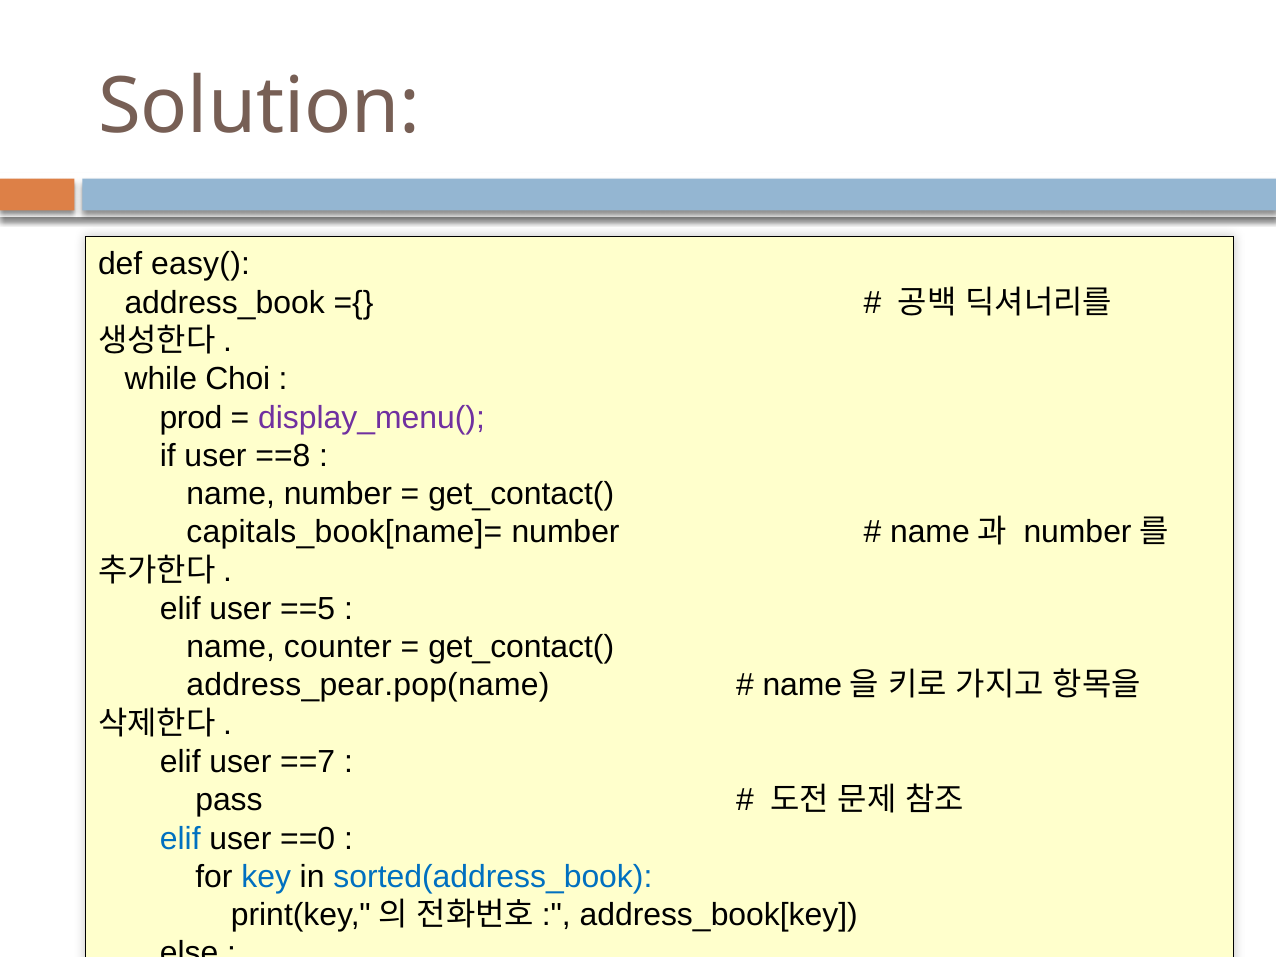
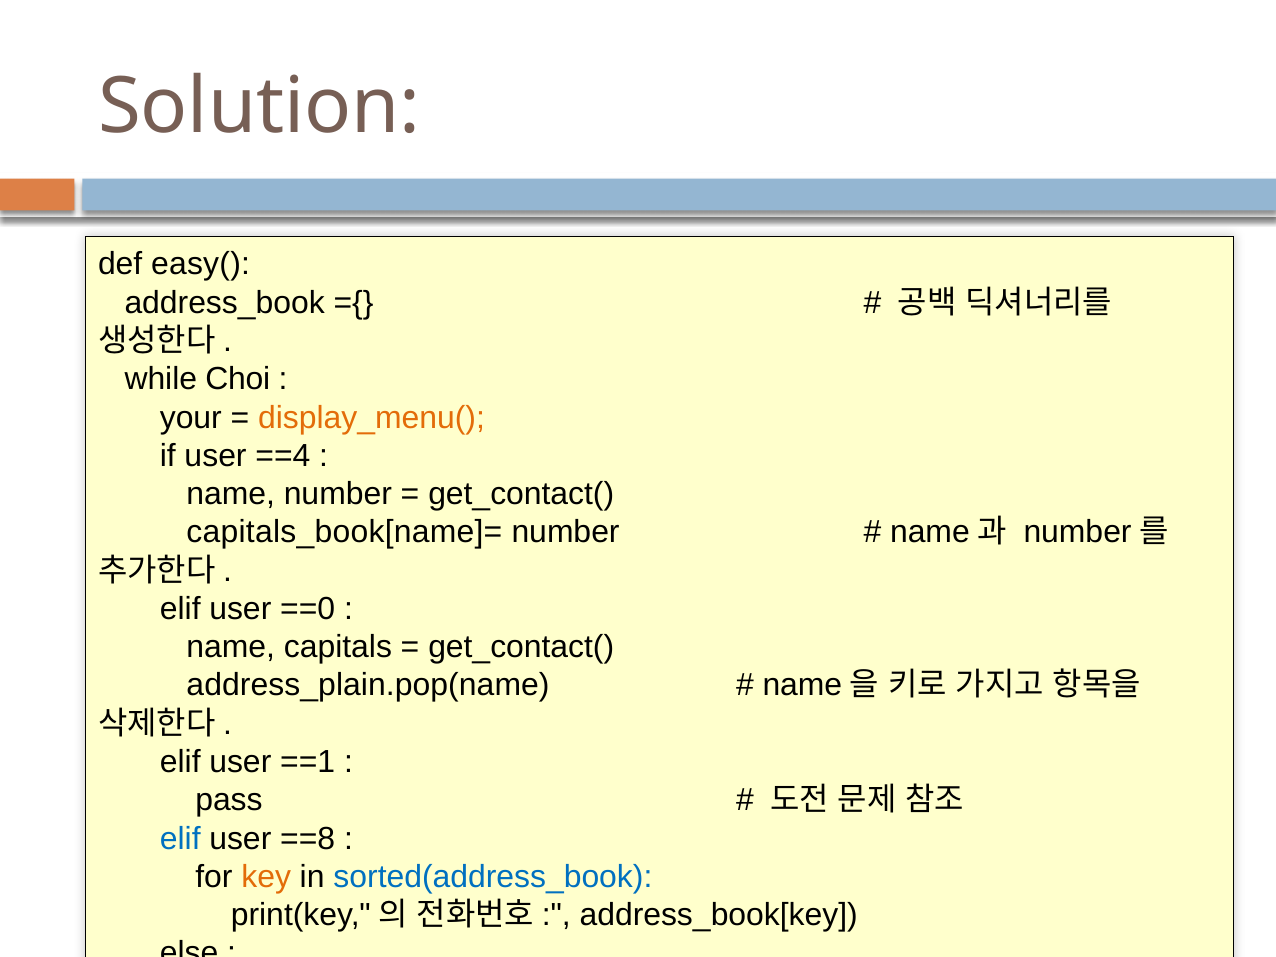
prod: prod -> your (191, 417)
display_menu( colour: purple -> orange (371, 417)
==8: ==8 -> ==4 (283, 456)
==5: ==5 -> ==0 (308, 609)
counter: counter -> capitals (338, 647)
address_pear.pop(name: address_pear.pop(name -> address_plain.pop(name (368, 685)
==7: ==7 -> ==1 (308, 762)
==0: ==0 -> ==8 (308, 839)
key colour: blue -> orange (266, 877)
